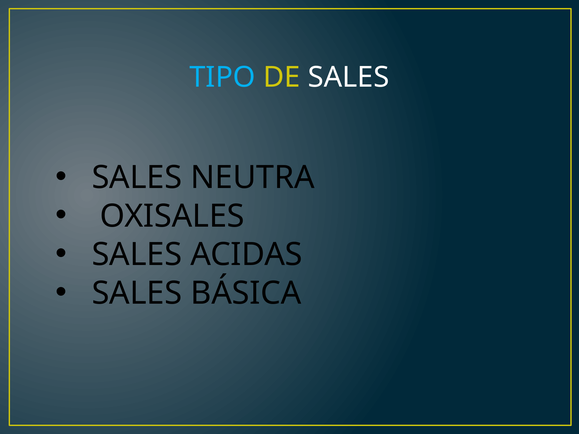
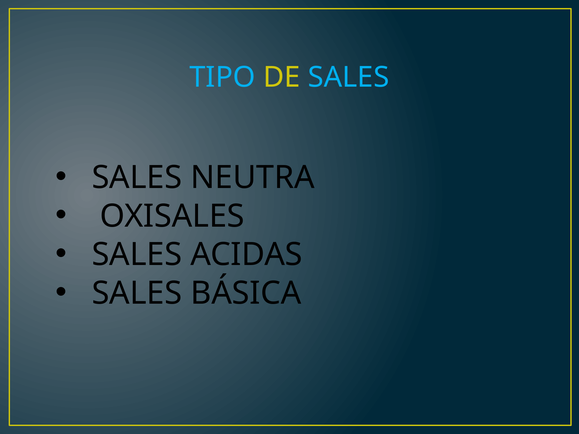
SALES colour: white -> light blue (349, 77)
